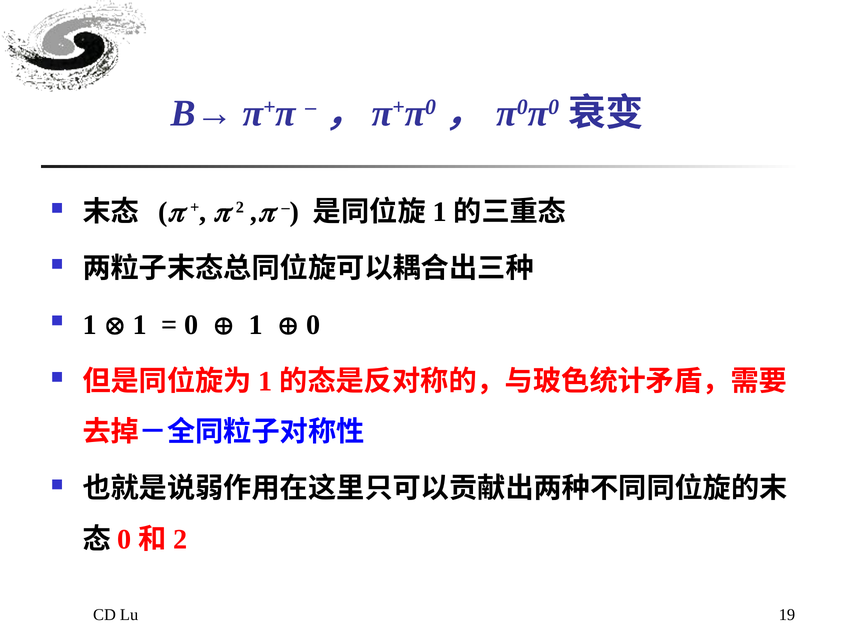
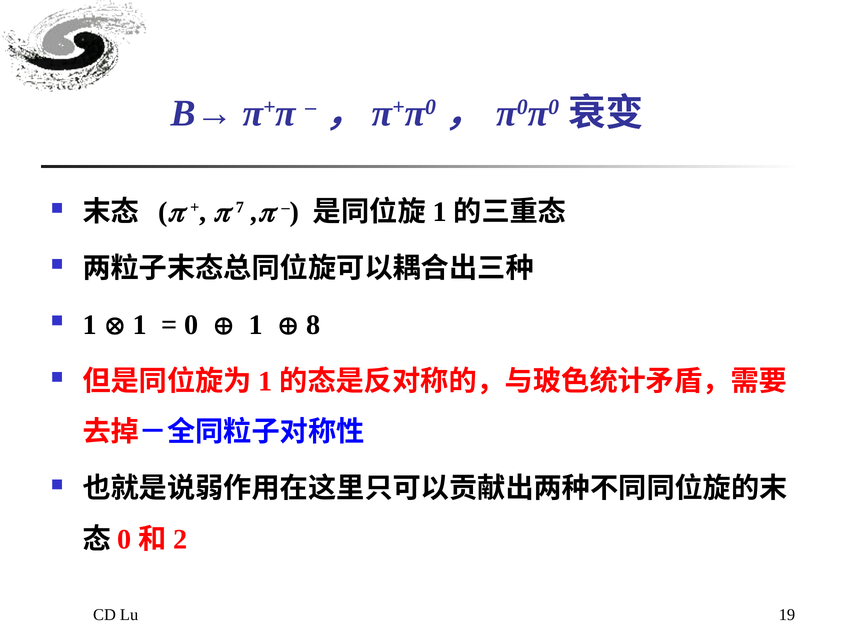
2: 2 -> 7 (240, 207)
0: 0 -> 8 (313, 325)
